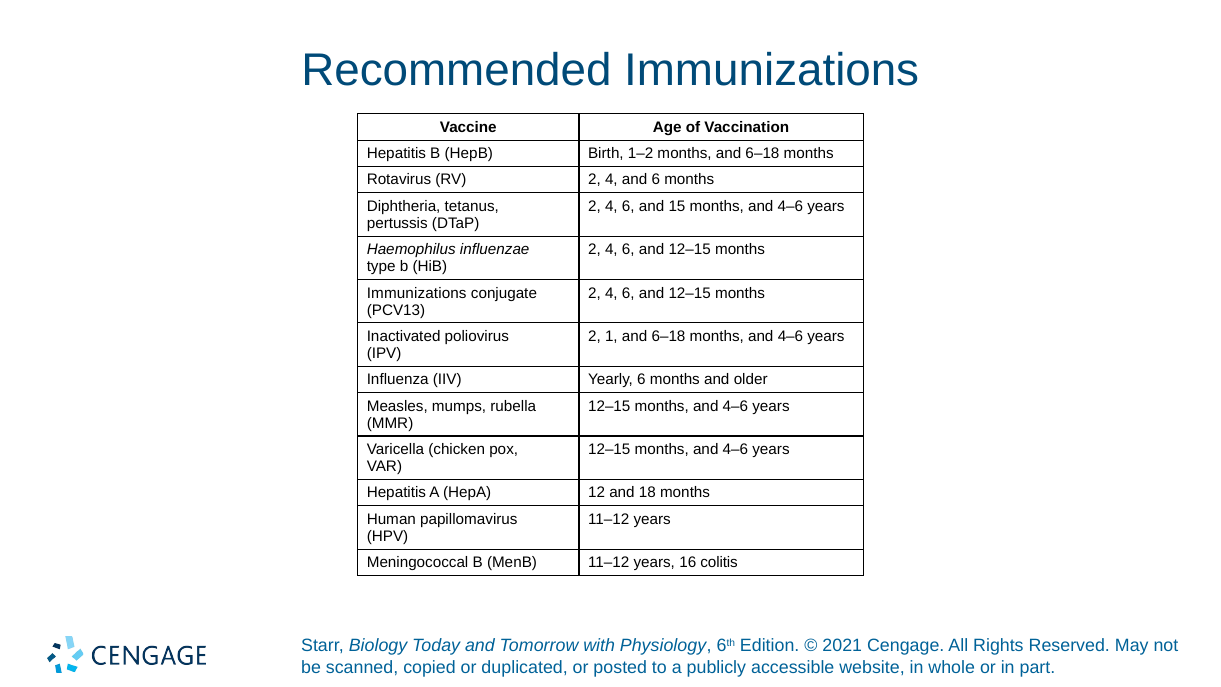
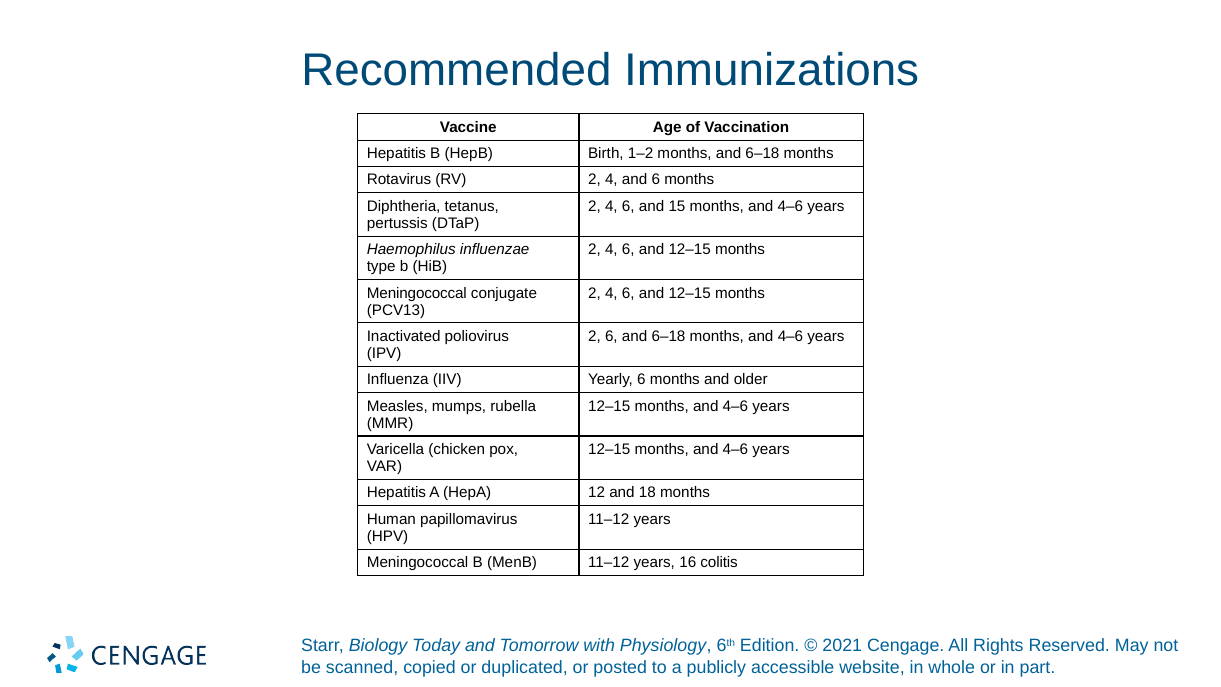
Immunizations: Immunizations -> Meningococcal (417, 293)
2 1: 1 -> 6 (611, 336)
